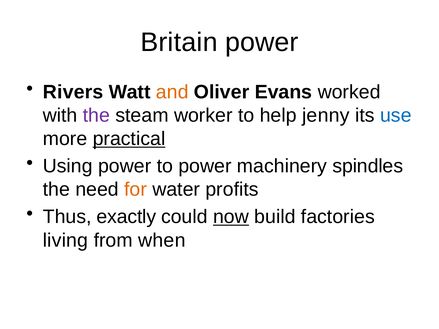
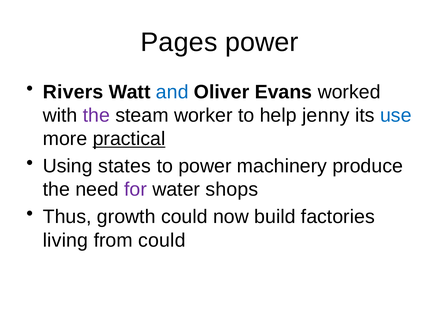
Britain: Britain -> Pages (179, 42)
and colour: orange -> blue (172, 92)
Using power: power -> states (125, 166)
spindles: spindles -> produce (368, 166)
for colour: orange -> purple (136, 190)
profits: profits -> shops (232, 190)
exactly: exactly -> growth (126, 217)
now underline: present -> none (231, 217)
from when: when -> could (162, 240)
